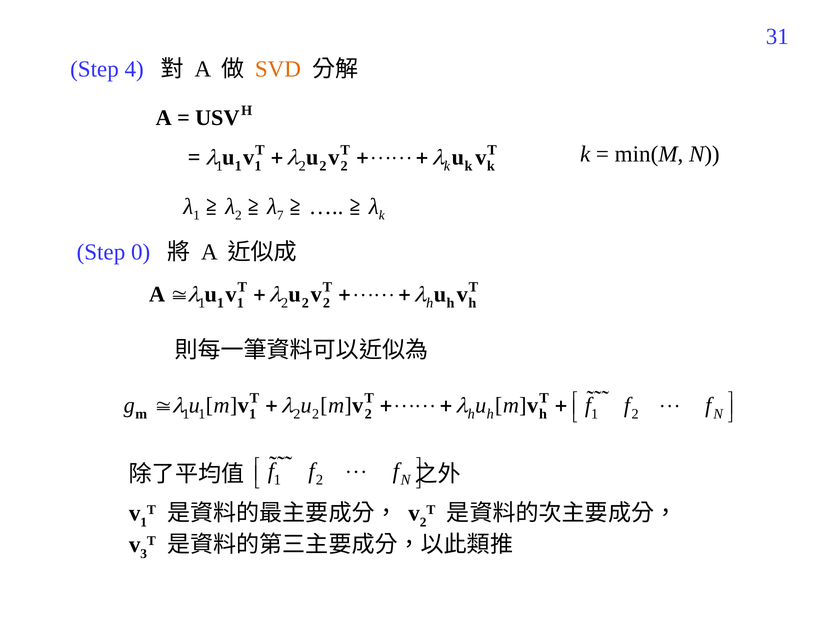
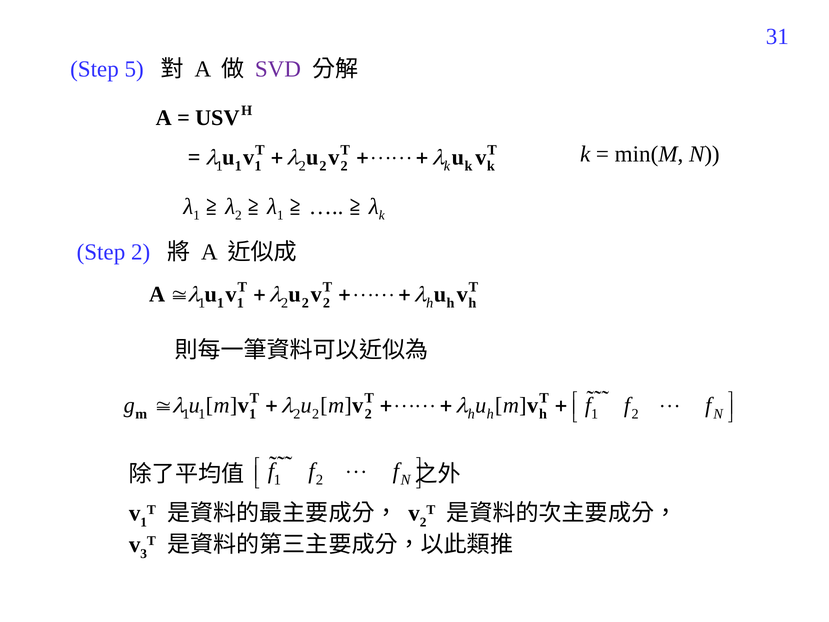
4: 4 -> 5 (134, 69)
SVD colour: orange -> purple (278, 69)
7: 7 -> 1 (280, 215)
Step 0: 0 -> 2 (141, 252)
